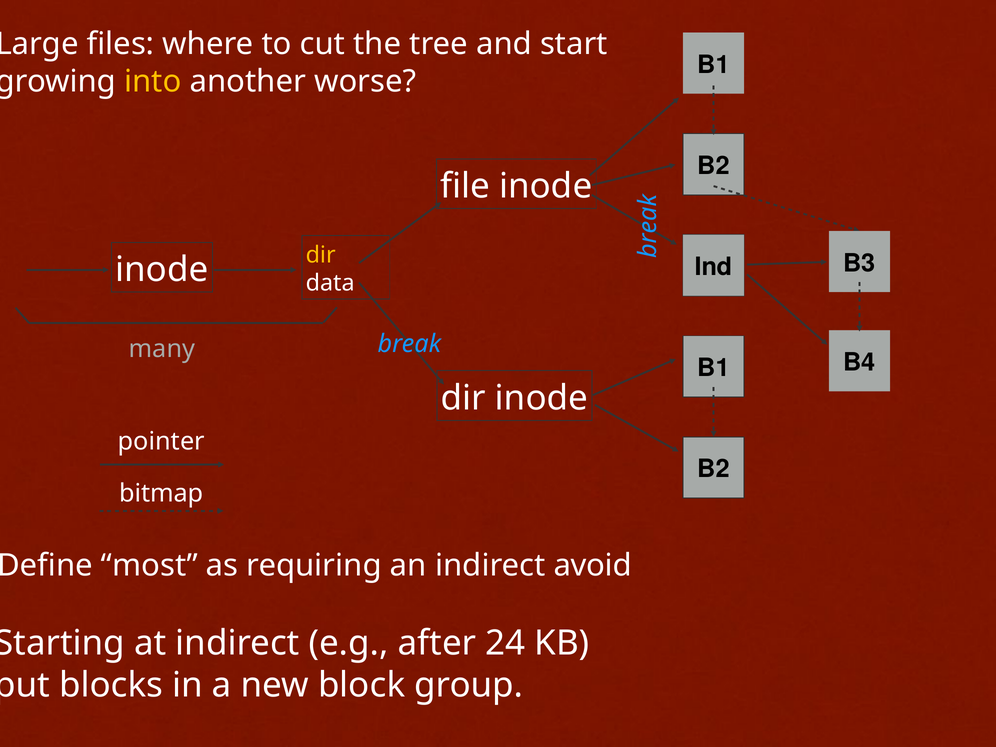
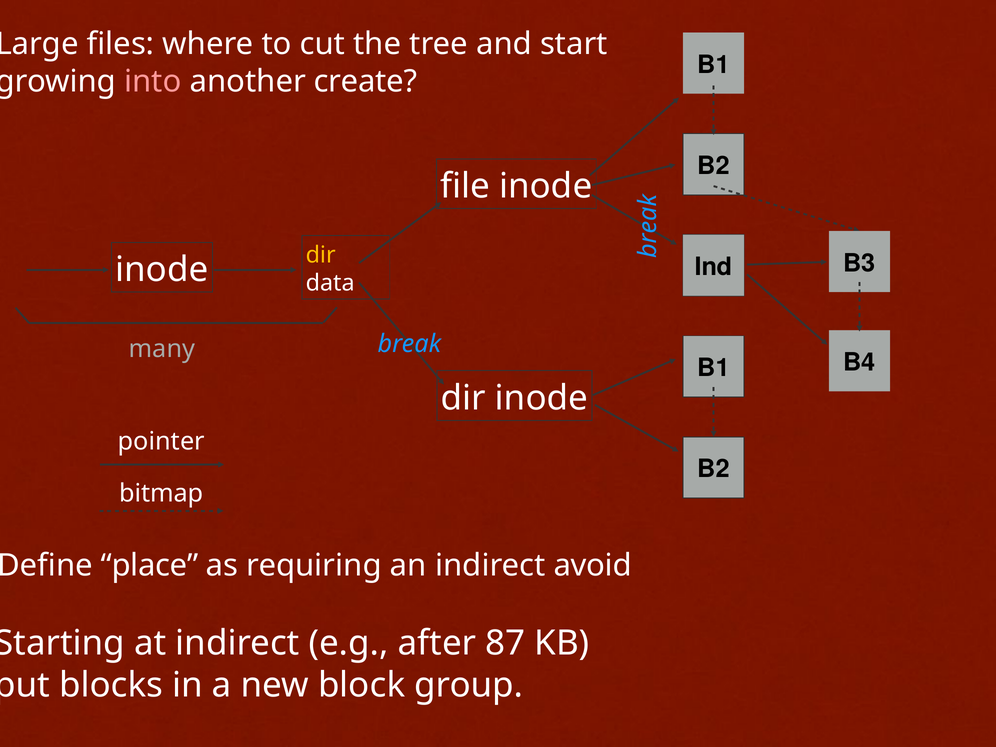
into colour: yellow -> pink (153, 82)
worse: worse -> create (365, 82)
most: most -> place (150, 565)
24: 24 -> 87 (505, 643)
